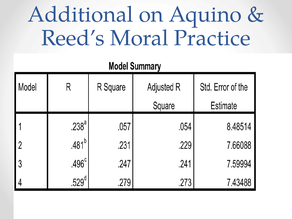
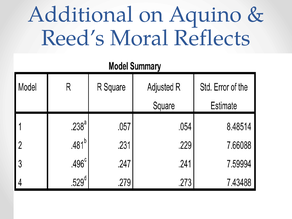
Practice: Practice -> Reflects (212, 38)
